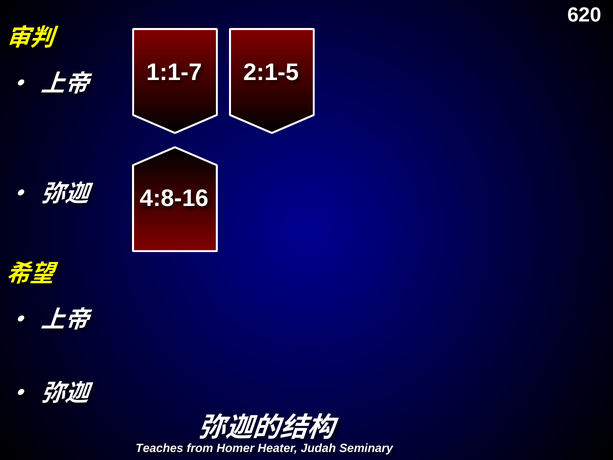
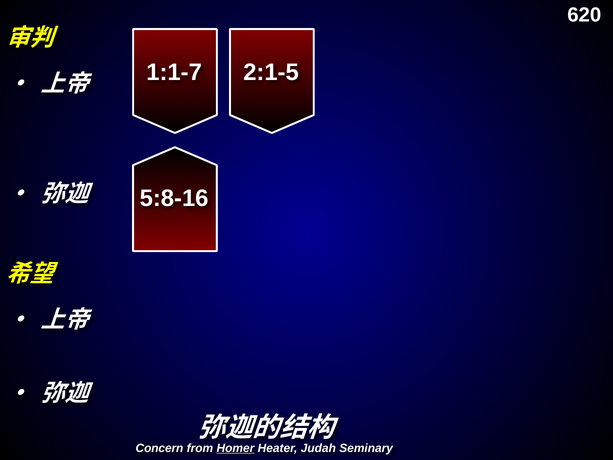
4:8-16: 4:8-16 -> 5:8-16 (174, 198)
Teaches: Teaches -> Concern (159, 448)
Homer underline: none -> present (235, 448)
